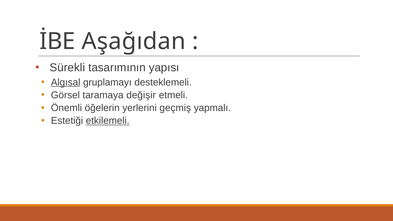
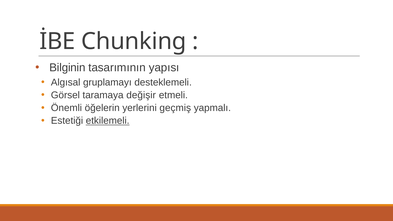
Aşağıdan: Aşağıdan -> Chunking (134, 41)
Sürekli: Sürekli -> Bilginin (67, 68)
Algısal underline: present -> none (66, 82)
